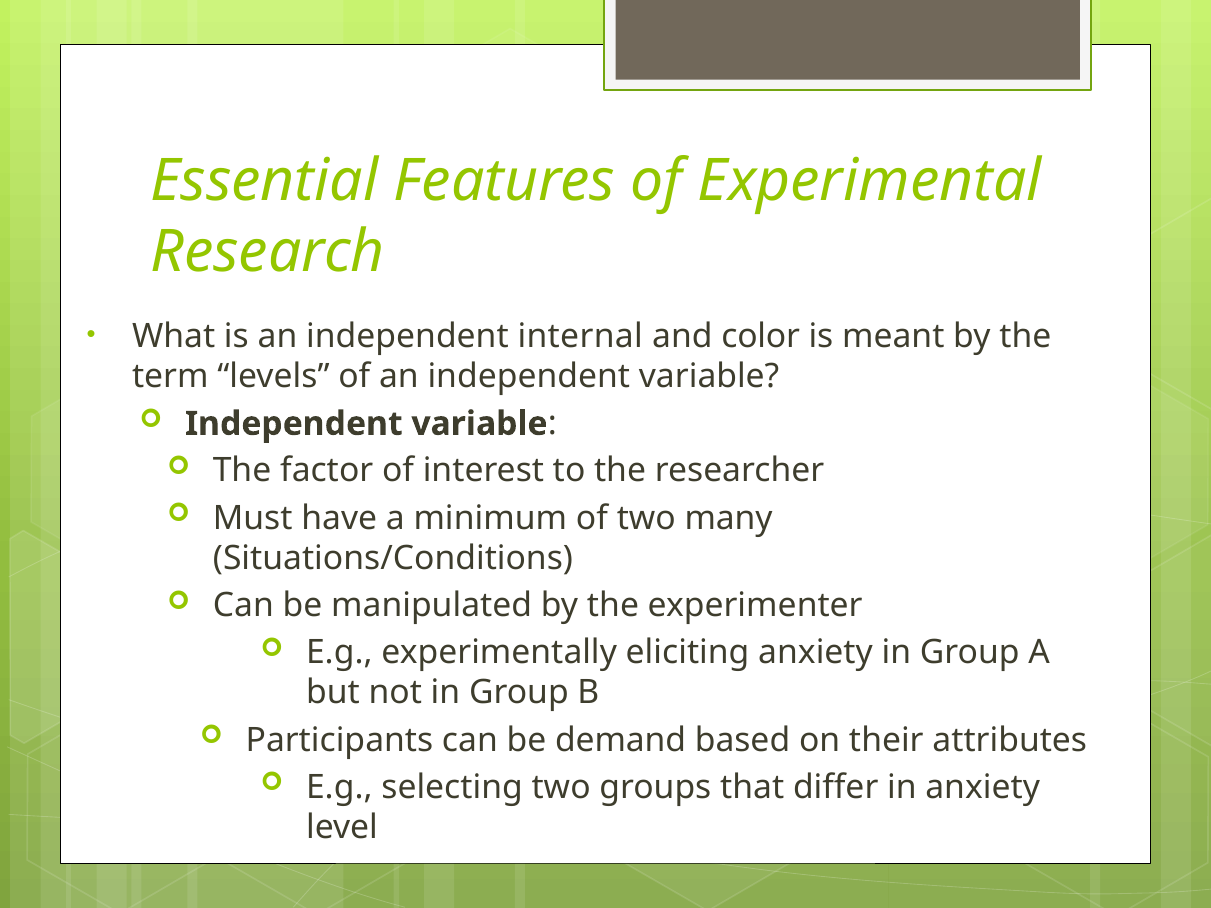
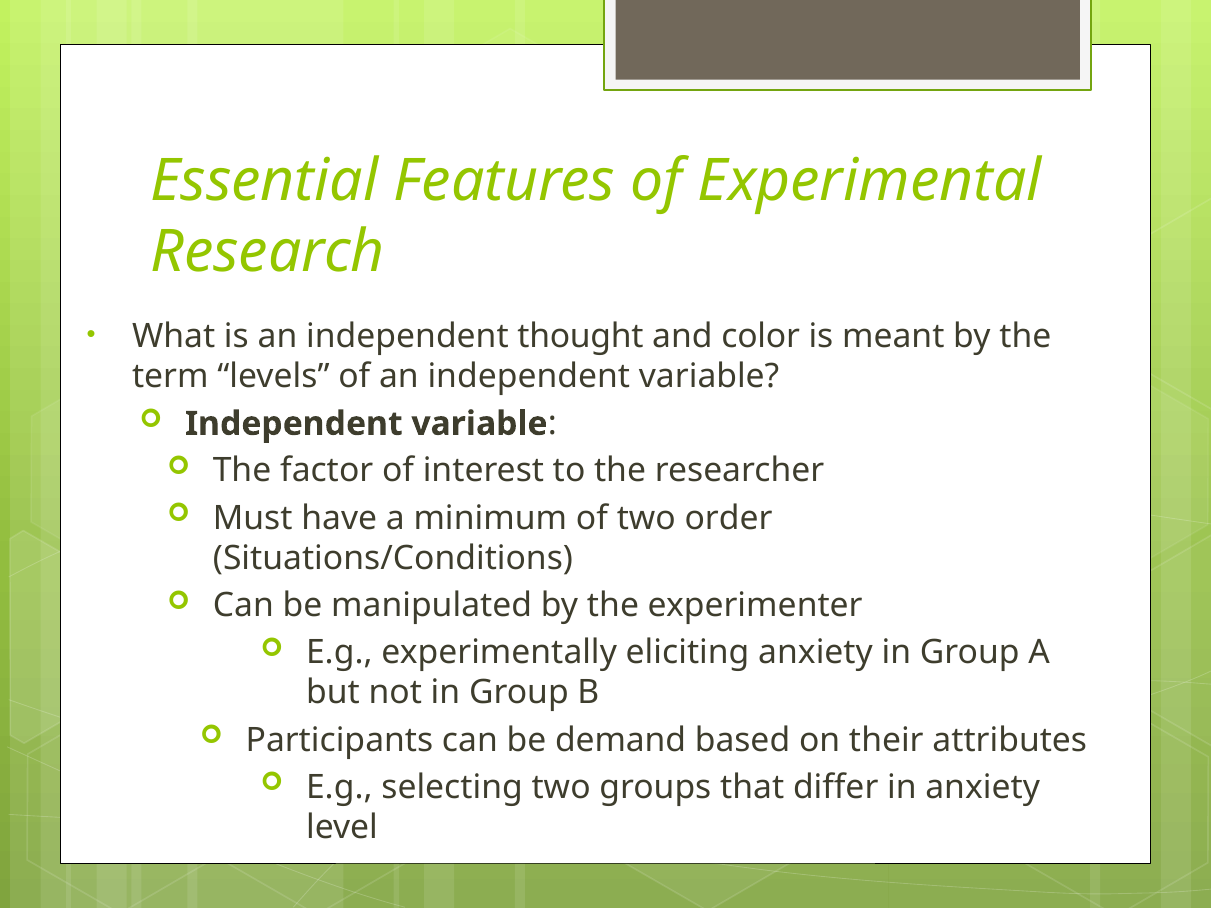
internal: internal -> thought (580, 336)
many: many -> order (729, 518)
